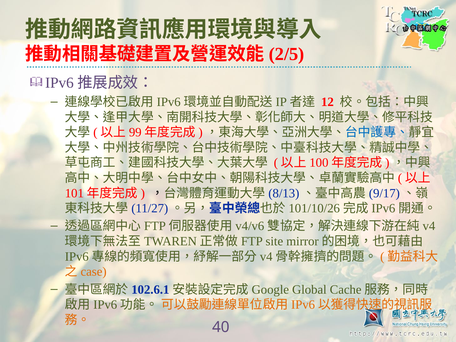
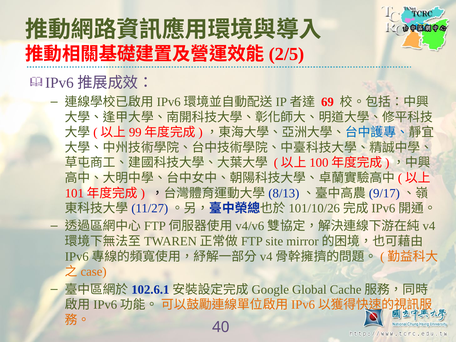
12: 12 -> 69 (327, 102)
